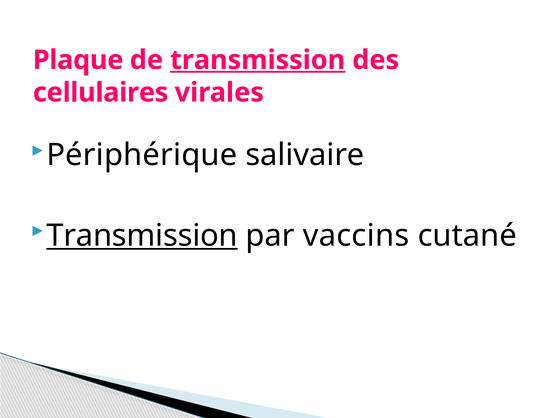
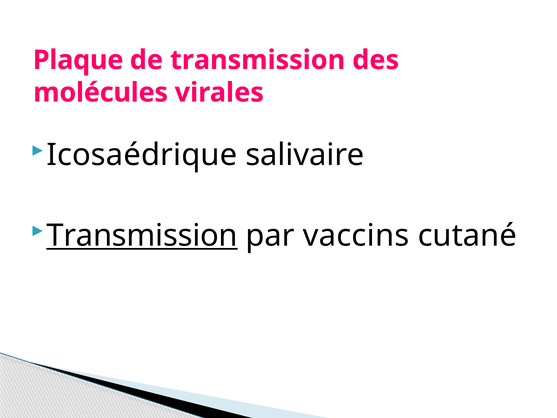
transmission underline: present -> none (258, 60)
cellulaires: cellulaires -> molécules (101, 93)
Périphérique: Périphérique -> Icosaédrique (142, 155)
